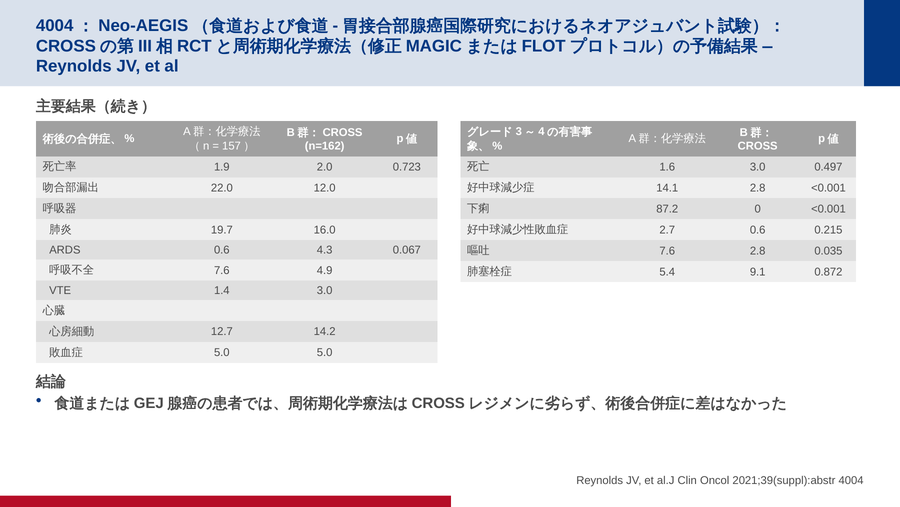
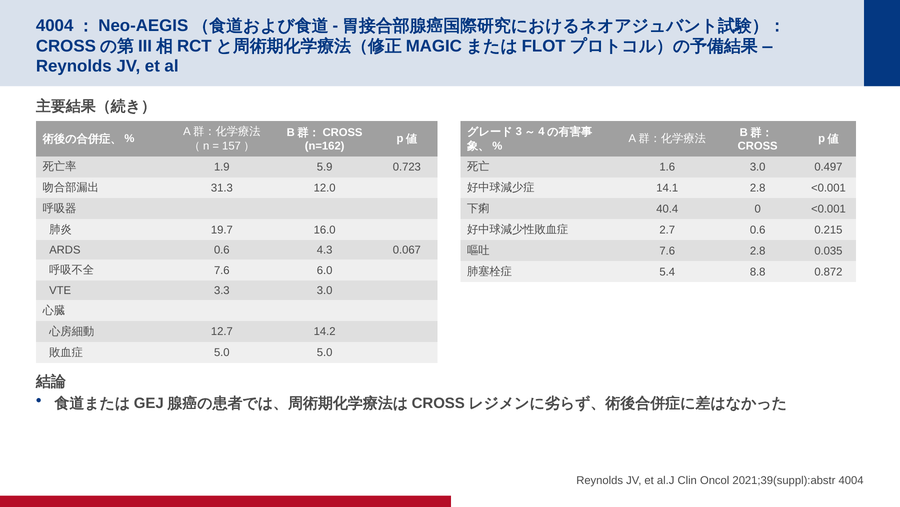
2.0: 2.0 -> 5.9 (325, 167)
22.0: 22.0 -> 31.3 (222, 188)
87.2: 87.2 -> 40.4 (667, 209)
4.9: 4.9 -> 6.0 (325, 270)
9.1: 9.1 -> 8.8 (758, 271)
1.4: 1.4 -> 3.3 (222, 290)
